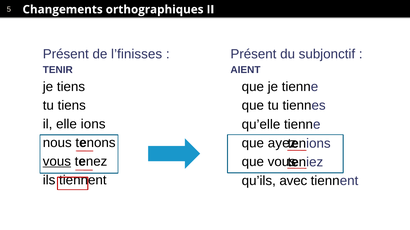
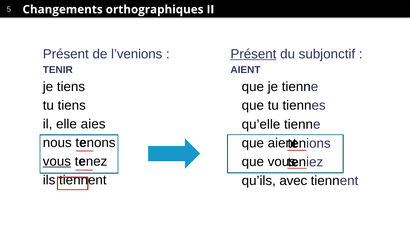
Présent underline: none -> present (253, 54)
l’finisses: l’finisses -> l’venions (137, 54)
ions: ions -> aies (93, 124)
que ayez: ayez -> aient (282, 143)
